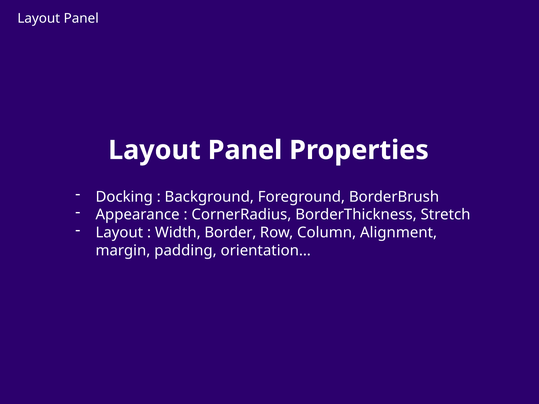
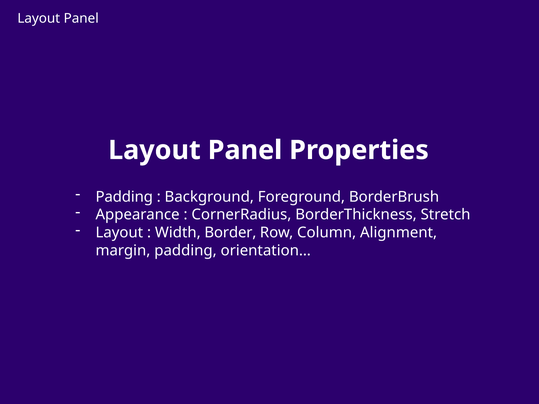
Docking: Docking -> Padding (124, 197)
